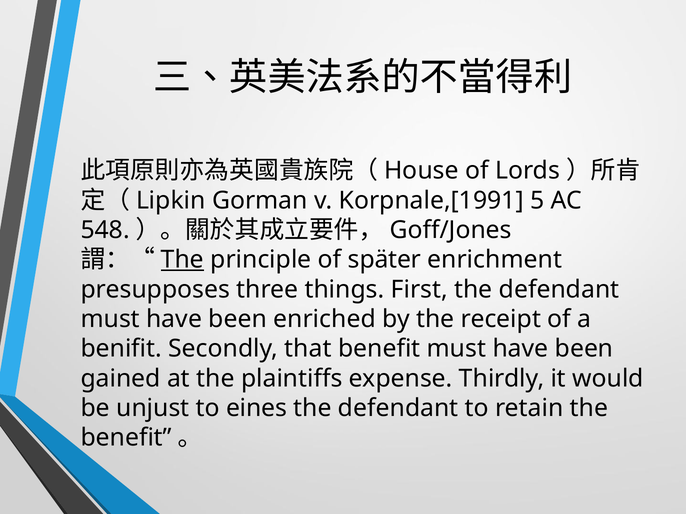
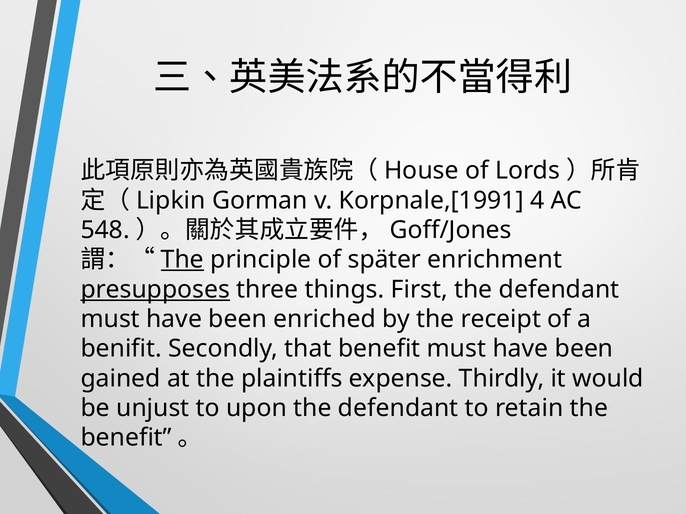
5: 5 -> 4 (537, 201)
presupposes underline: none -> present (155, 290)
eines: eines -> upon (257, 409)
